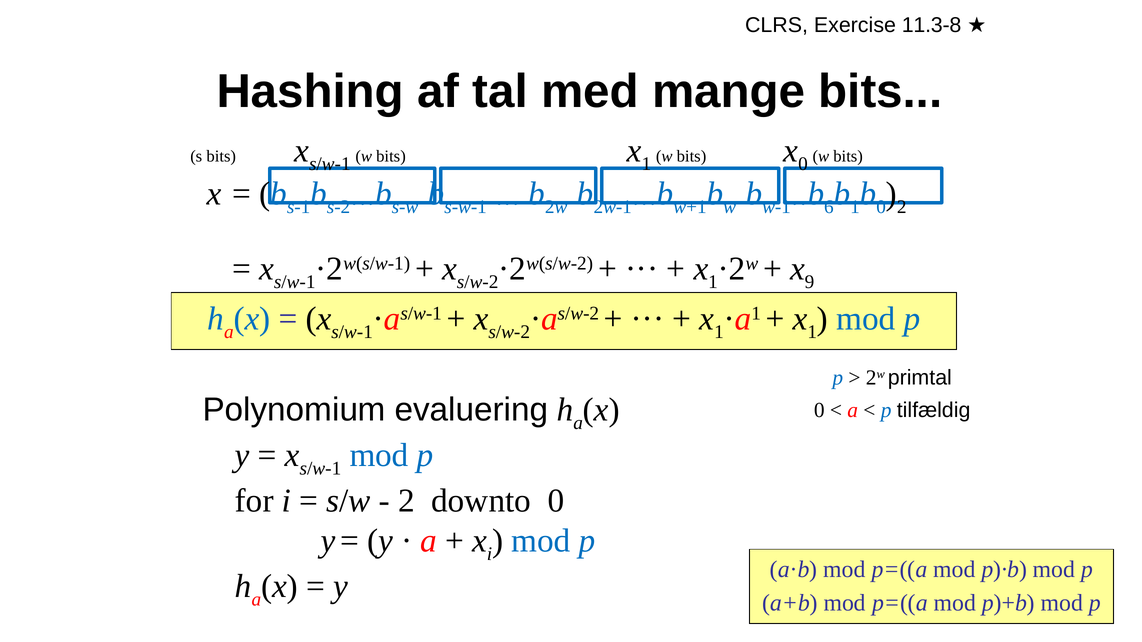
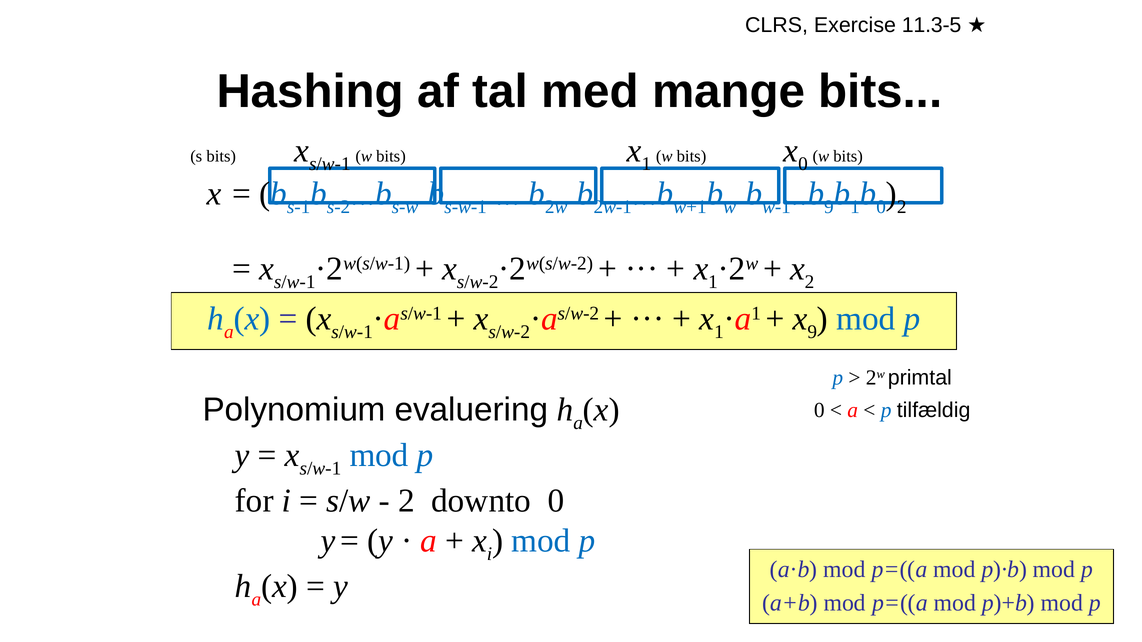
11.3-8: 11.3-8 -> 11.3-5 (932, 25)
6: 6 -> 9 (829, 207)
x 9: 9 -> 2 (810, 282)
1: 1 -> 9 (812, 332)
